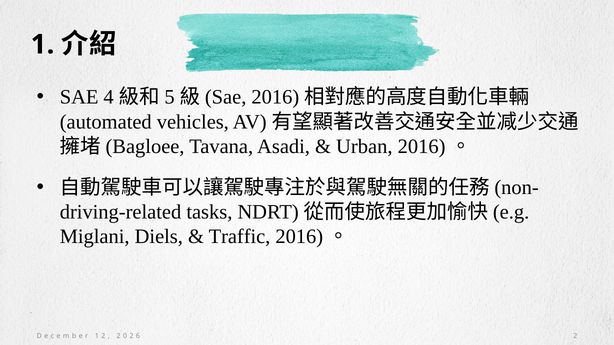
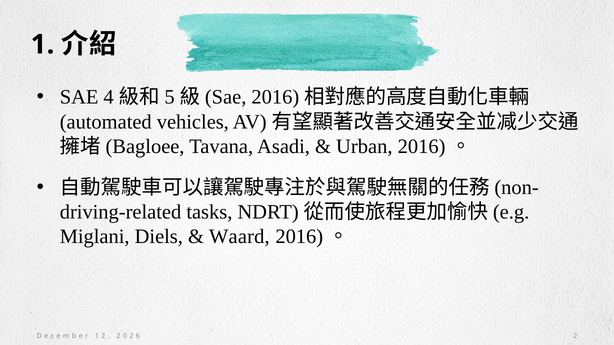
Traffic: Traffic -> Waard (239, 237)
